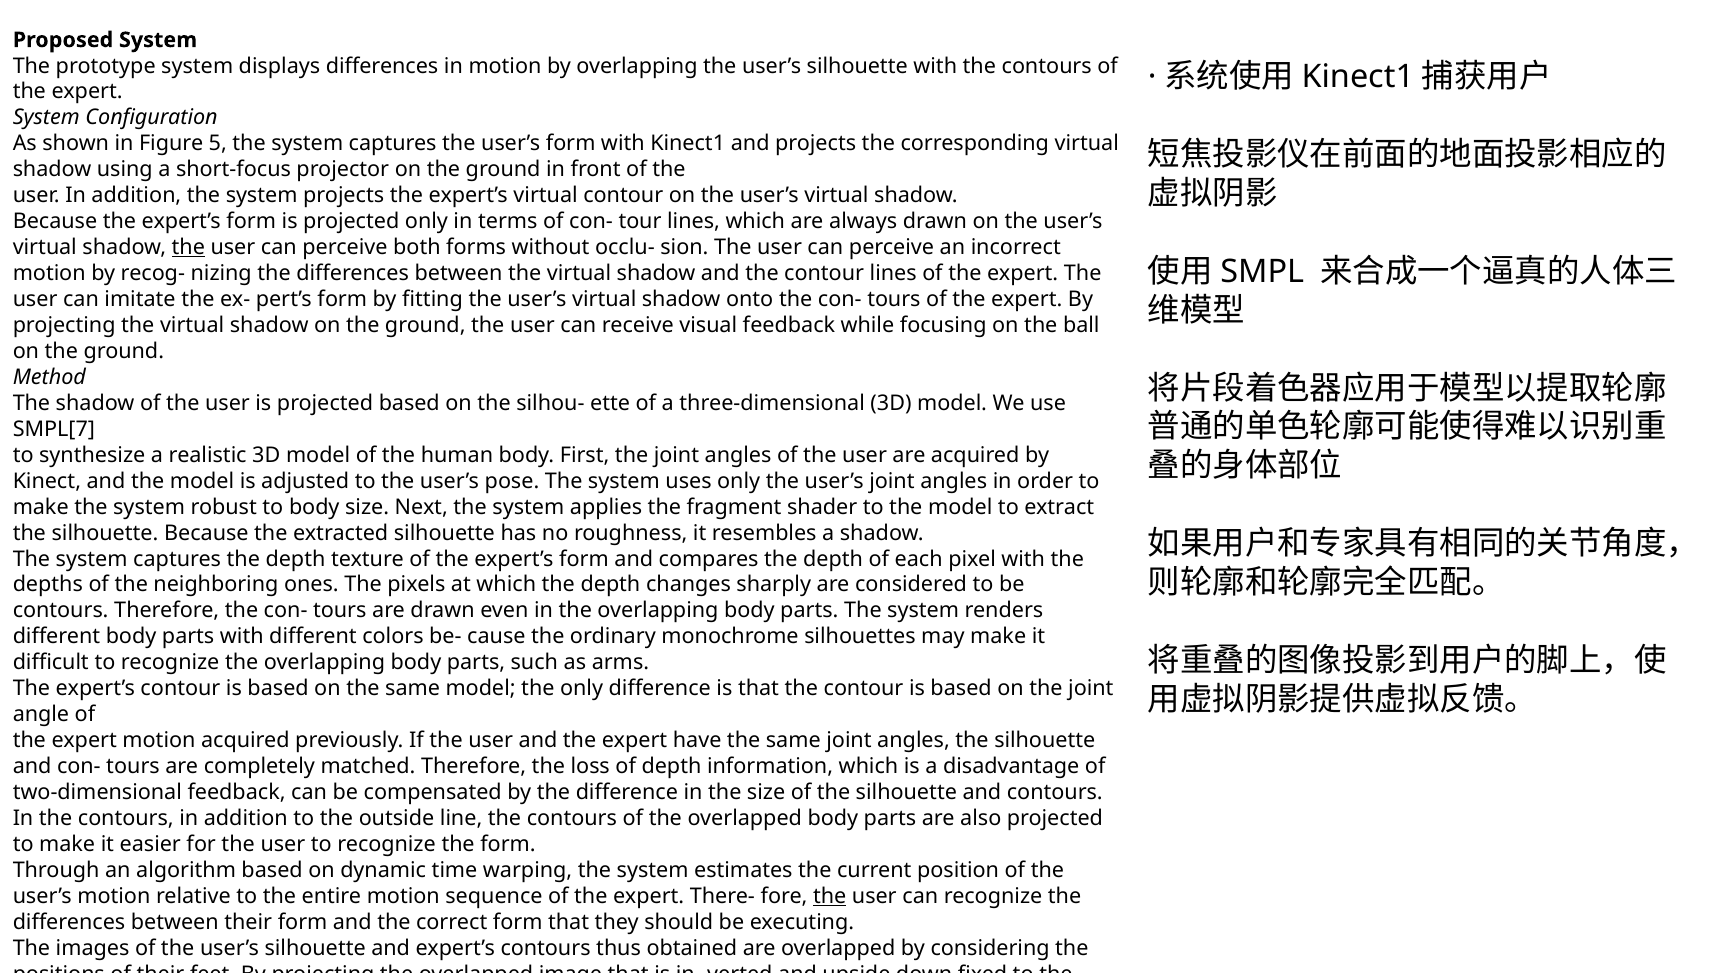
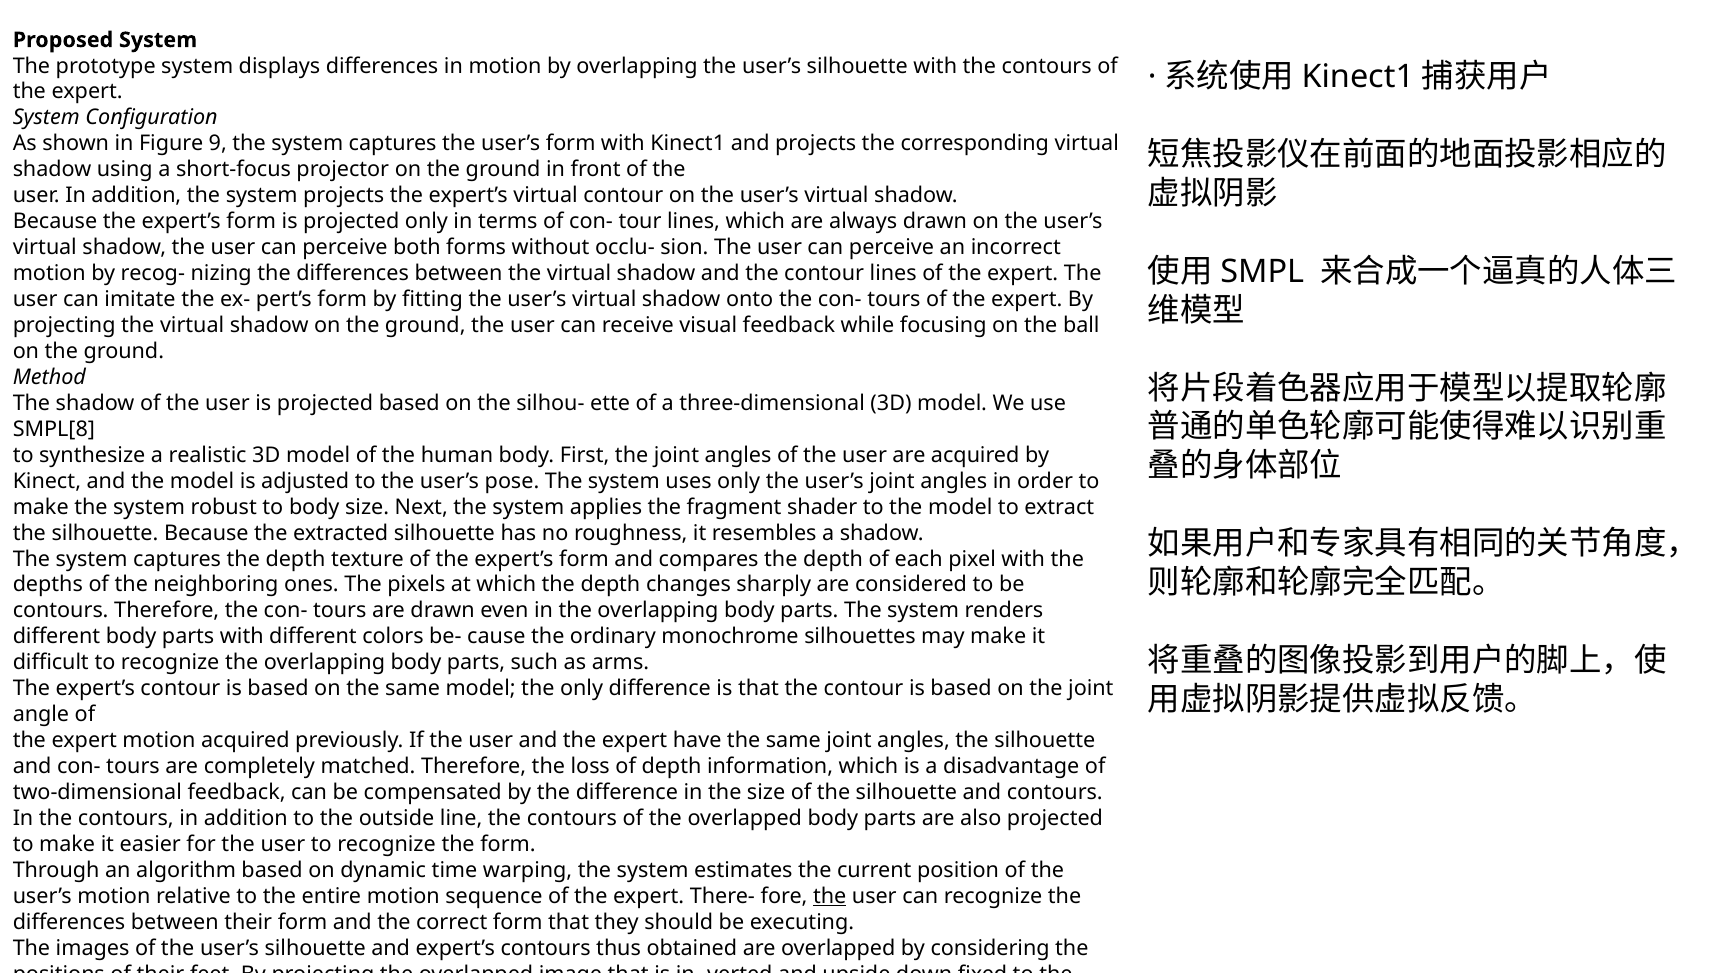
5: 5 -> 9 (218, 144)
the underline: present -> none (188, 247)
SMPL[7: SMPL[7 -> SMPL[8 (54, 429)
